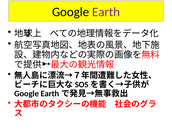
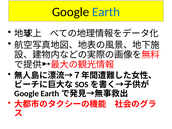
Earth colour: purple -> blue (106, 12)
